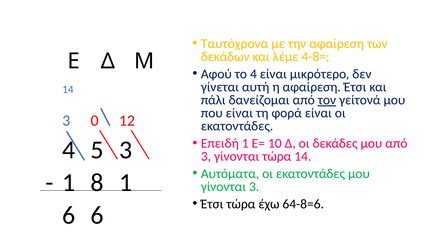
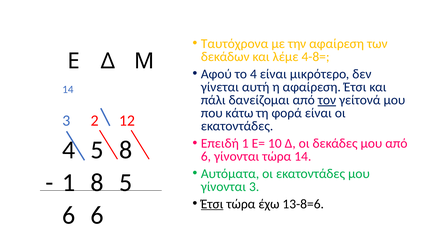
που είναι: είναι -> κάτω (239, 113)
0: 0 -> 2 (95, 121)
5 3: 3 -> 8 (126, 150)
3: 3 -> 6 (206, 157)
8 1: 1 -> 5 (126, 183)
Έτσι underline: none -> present (212, 204)
64-8=6: 64-8=6 -> 13-8=6 (303, 204)
